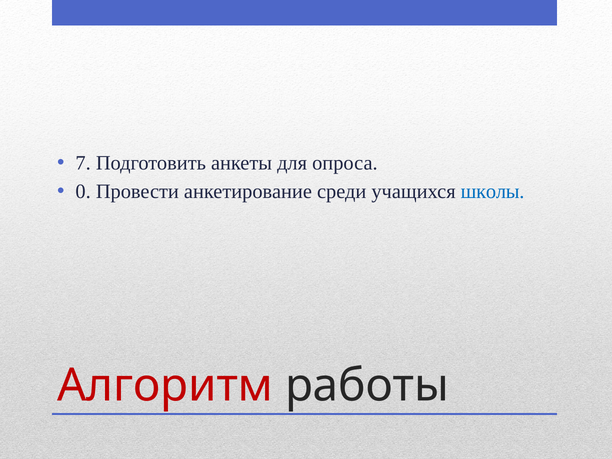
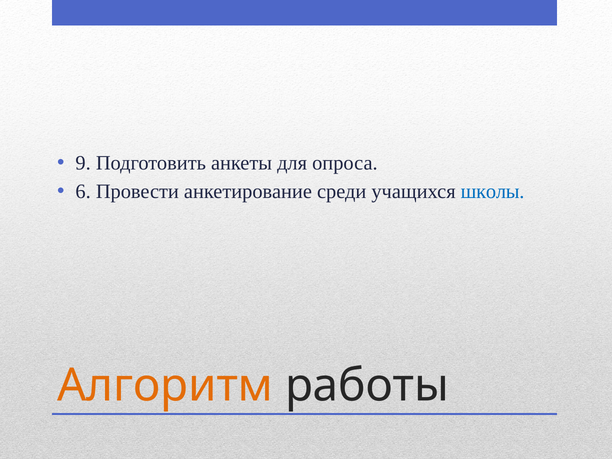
7: 7 -> 9 (83, 163)
0: 0 -> 6 (83, 192)
Алгоритм colour: red -> orange (165, 386)
